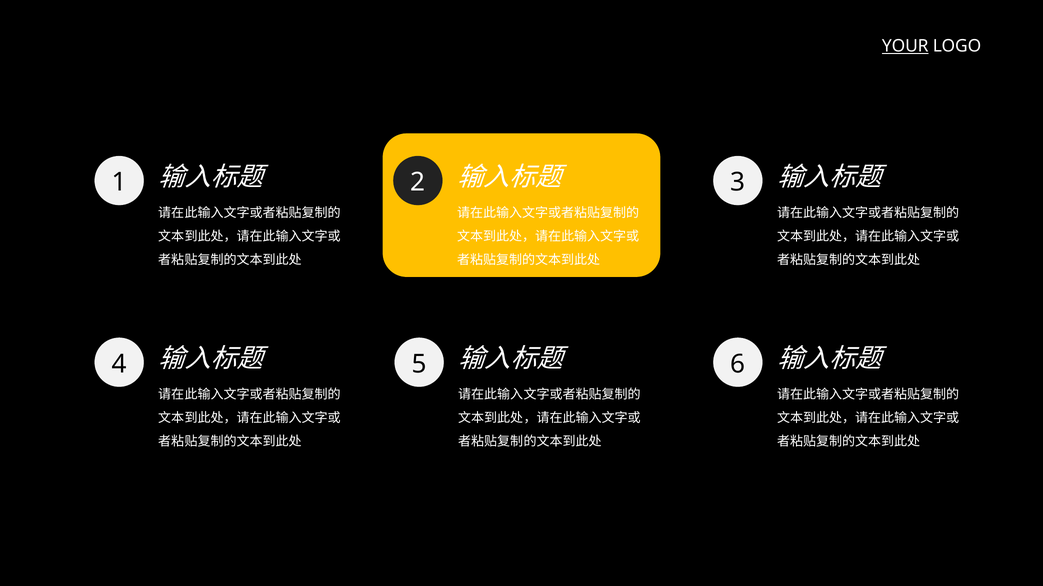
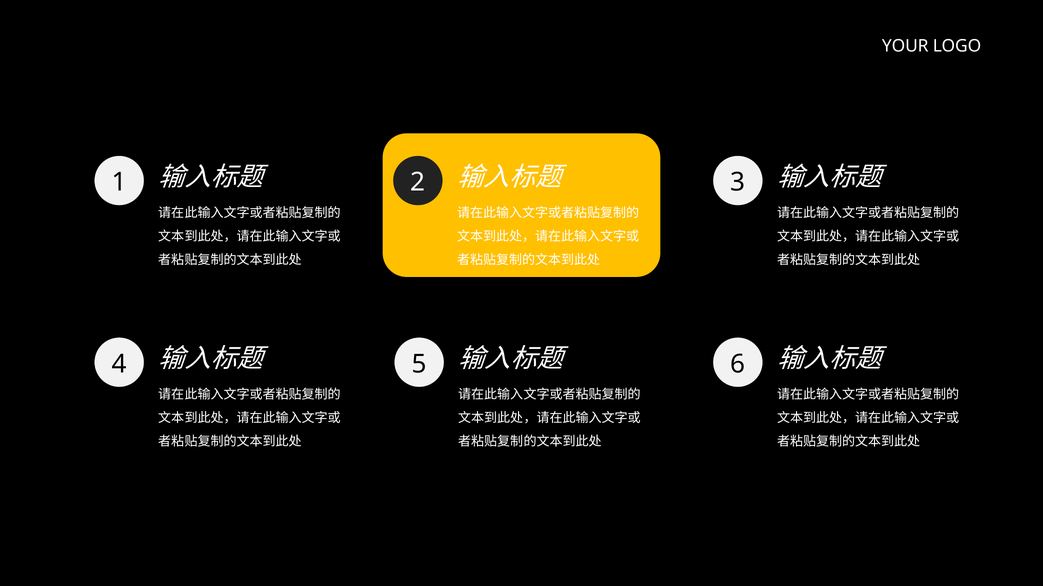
YOUR underline: present -> none (905, 46)
